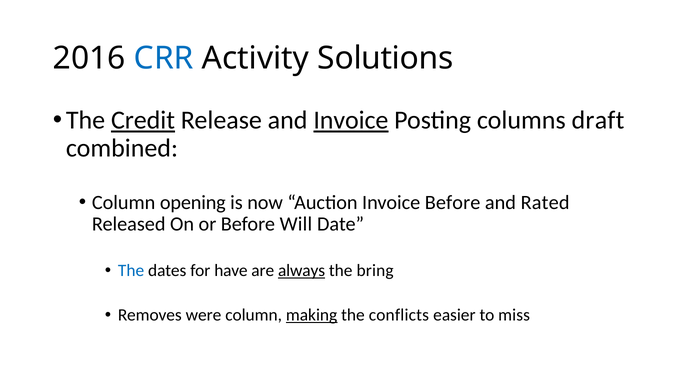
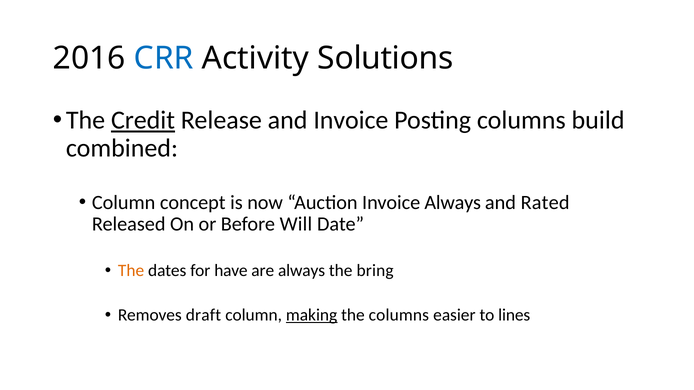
Invoice underline: present -> none (351, 120)
draft: draft -> build (598, 120)
opening: opening -> concept (193, 203)
Invoice Before: Before -> Always (453, 203)
The colour: blue -> orange (131, 271)
always underline: present -> none (302, 271)
were: were -> draft (203, 315)
the conflicts: conflicts -> columns (399, 315)
miss: miss -> lines (514, 315)
